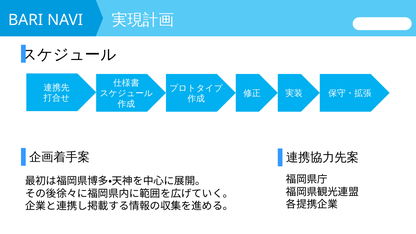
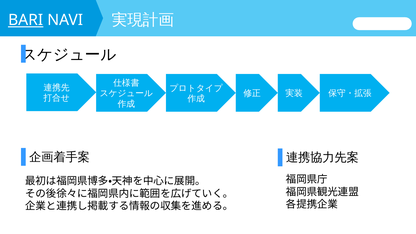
BARI underline: none -> present (26, 20)
